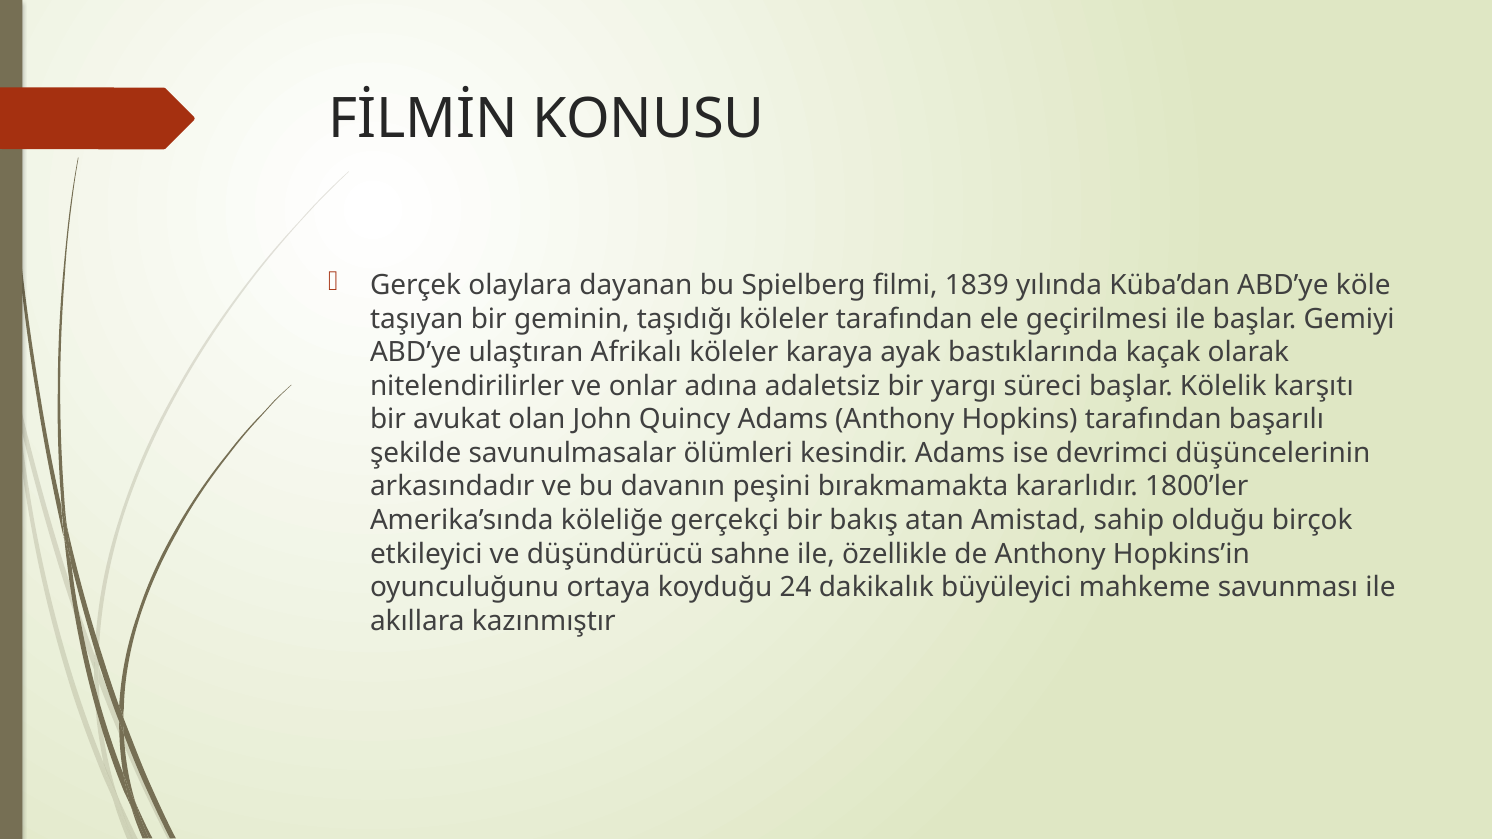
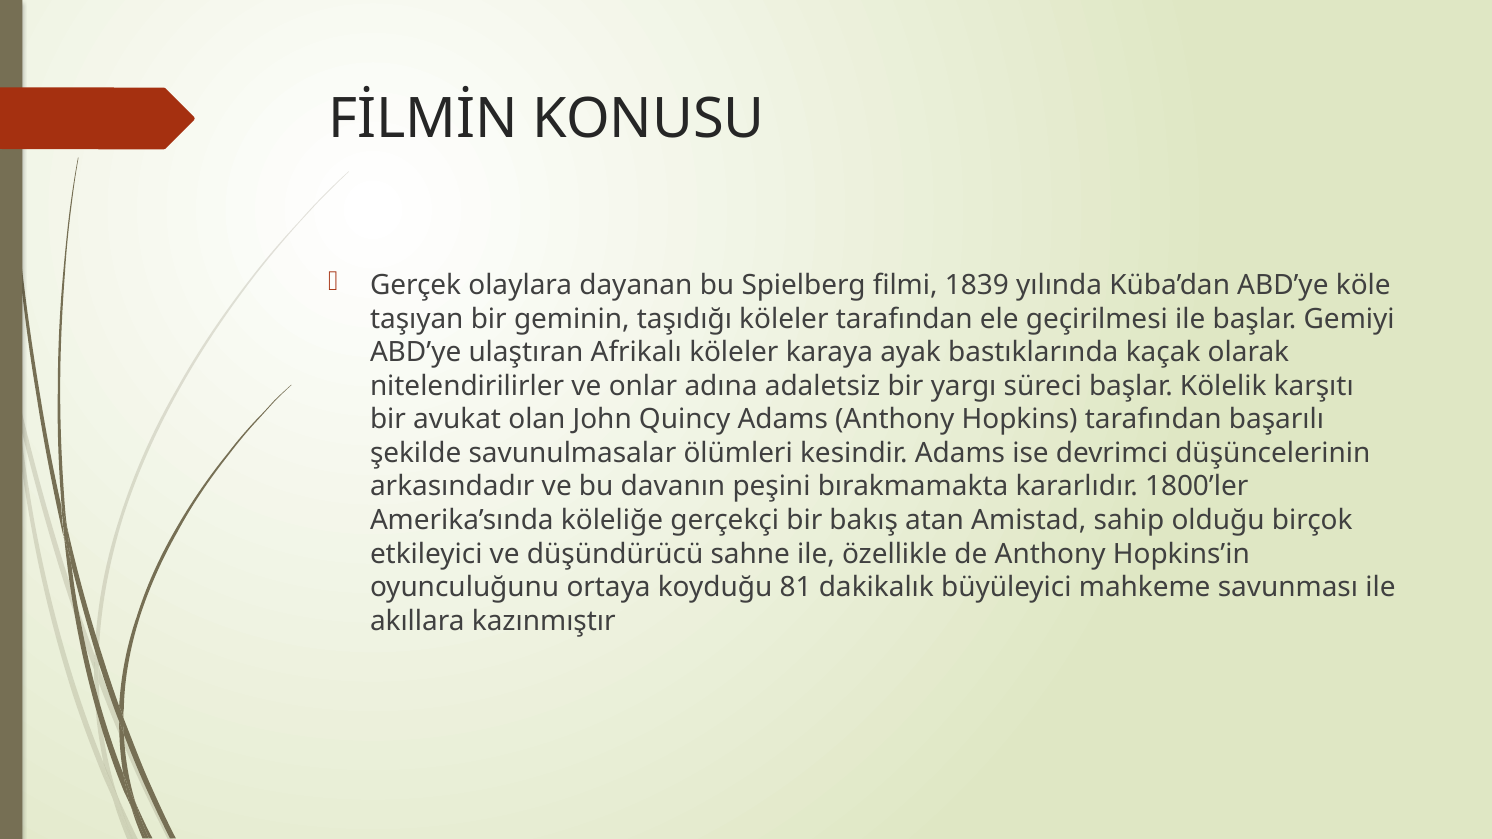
24: 24 -> 81 (796, 588)
